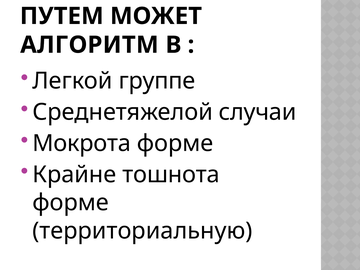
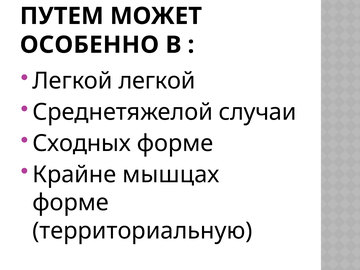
АЛГОРИТМ: АЛГОРИТМ -> ОСОБЕННО (89, 45)
Легкой группе: группе -> легкой (157, 81)
Мокрота: Мокрота -> Сходных (82, 143)
тошнота: тошнота -> мышцах (171, 175)
